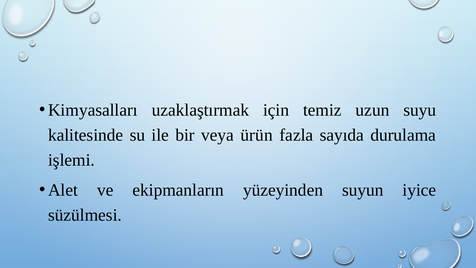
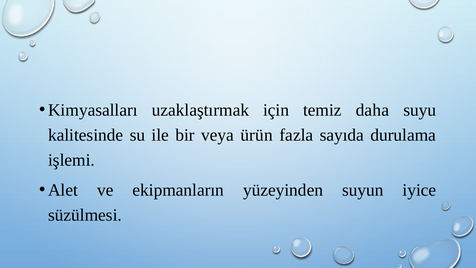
uzun: uzun -> daha (372, 110)
